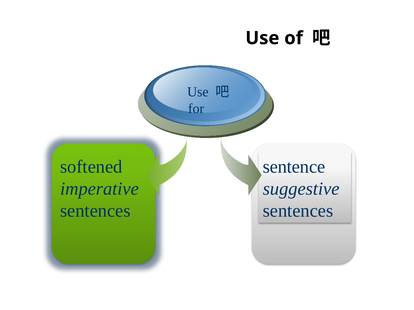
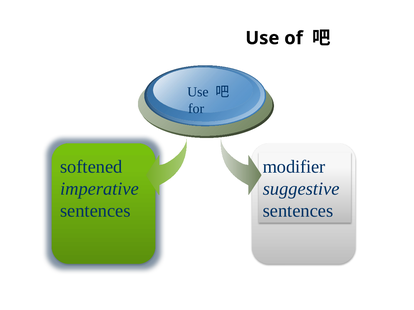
sentence: sentence -> modifier (294, 167)
